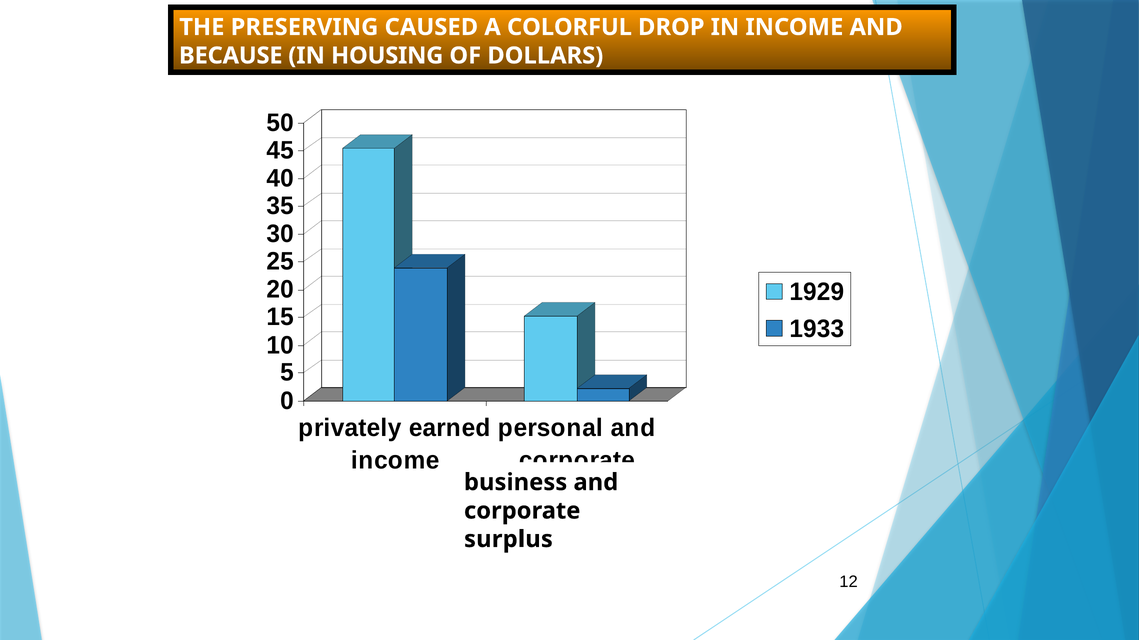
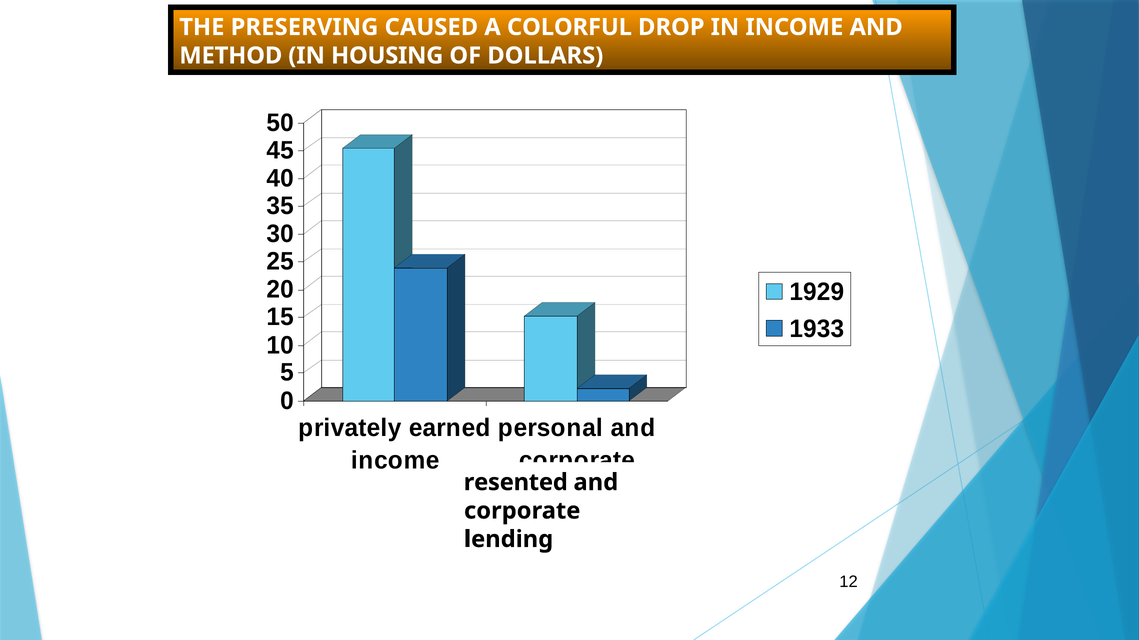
BECAUSE: BECAUSE -> METHOD (231, 56)
business: business -> resented (516, 483)
surplus: surplus -> lending (509, 540)
